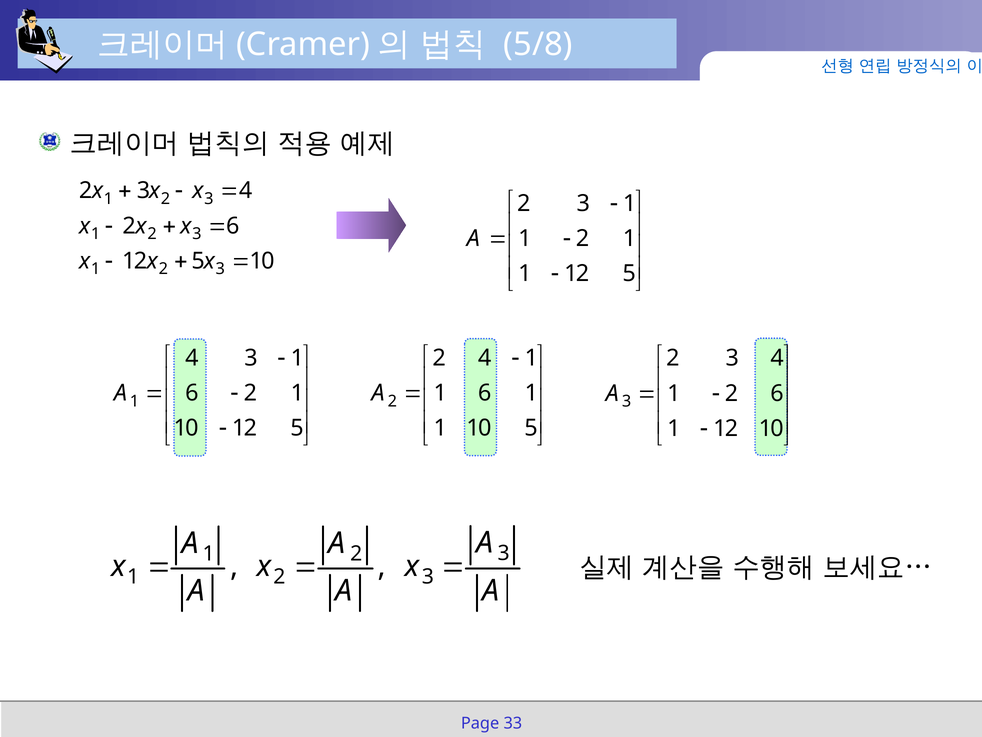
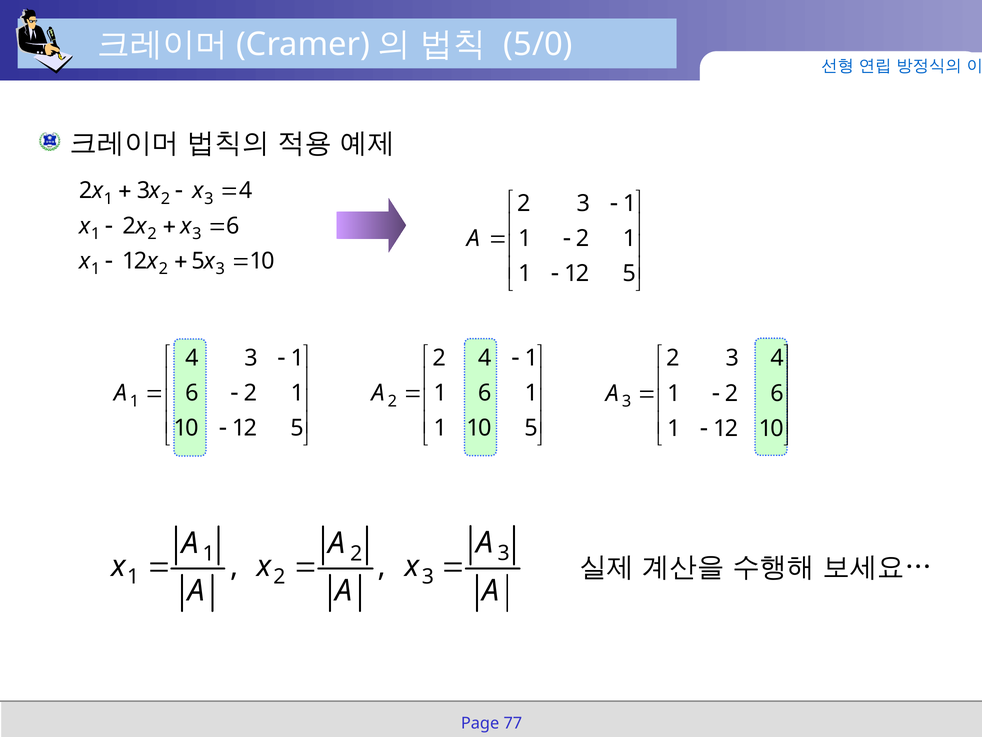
5/8: 5/8 -> 5/0 (538, 44)
33: 33 -> 77 (513, 723)
